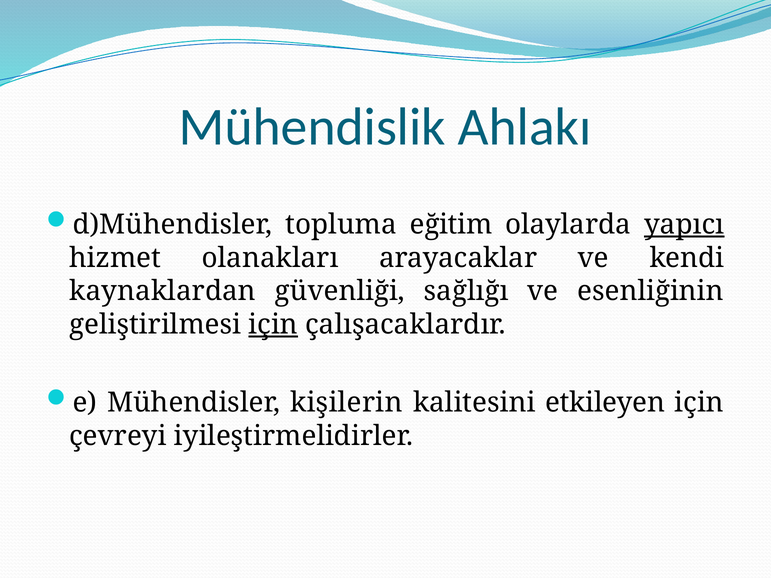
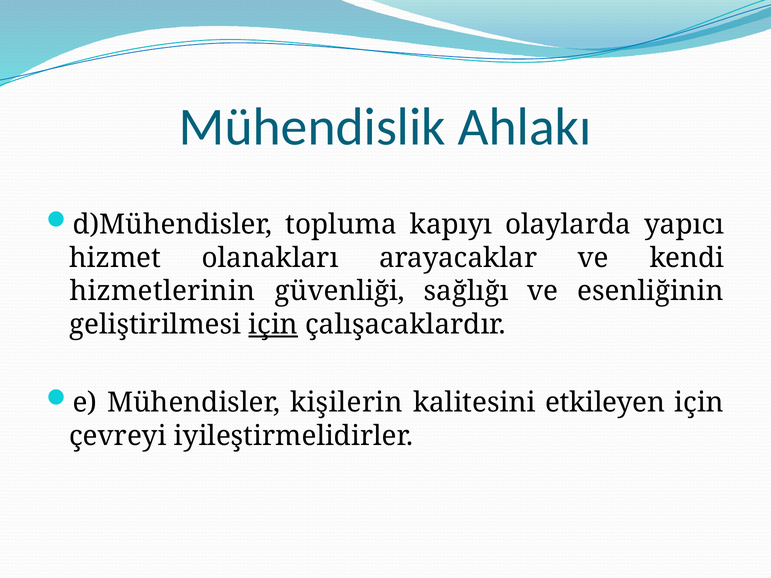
eğitim: eğitim -> kapıyı (451, 225)
yapıcı underline: present -> none (684, 225)
kaynaklardan: kaynaklardan -> hizmetlerinin (163, 291)
